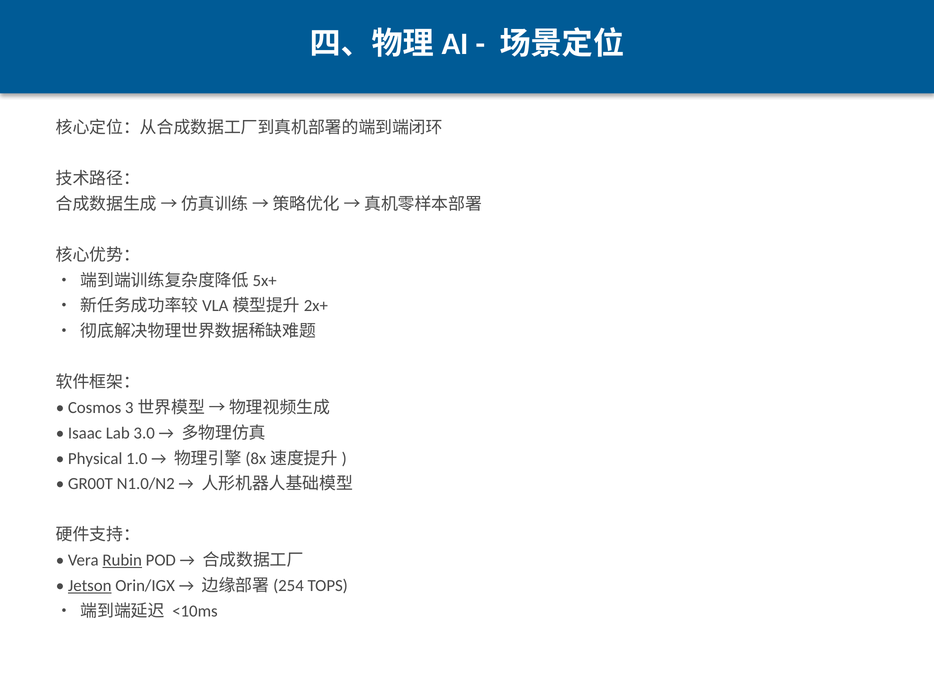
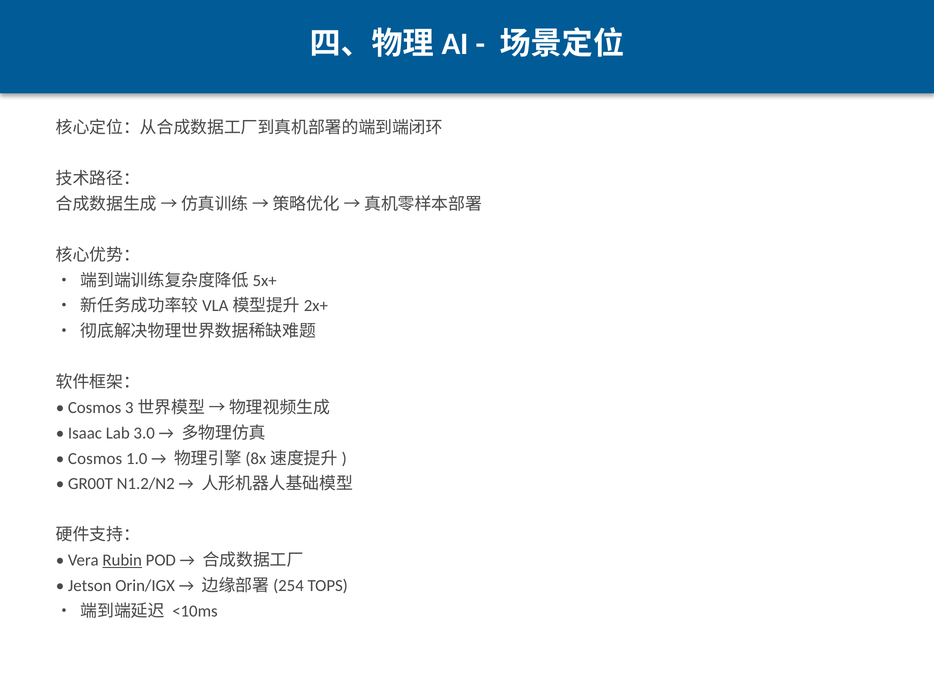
Physical: Physical -> Cosmos (95, 459)
N1.0/N2: N1.0/N2 -> N1.2/N2 (146, 484)
Jetson underline: present -> none (90, 586)
